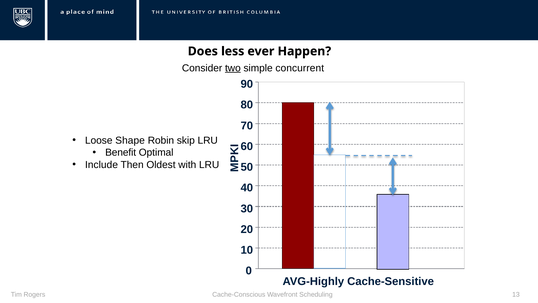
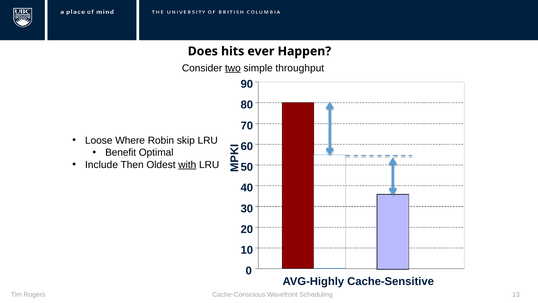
less: less -> hits (233, 51)
concurrent: concurrent -> throughput (300, 68)
Shape: Shape -> Where (130, 140)
with underline: none -> present (187, 164)
